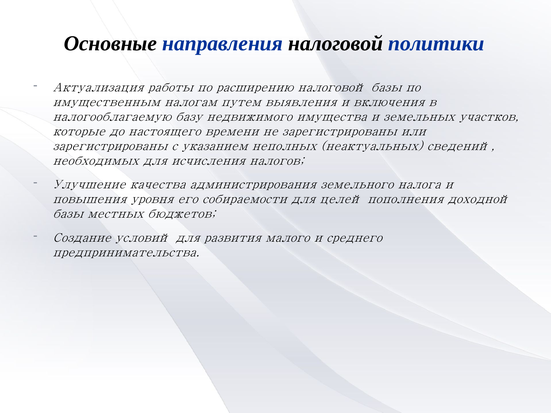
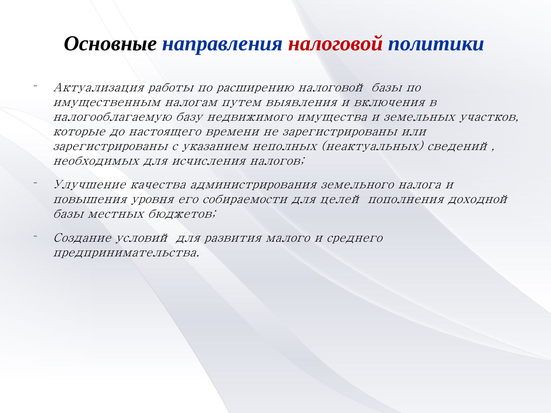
налоговой colour: black -> red (336, 44)
